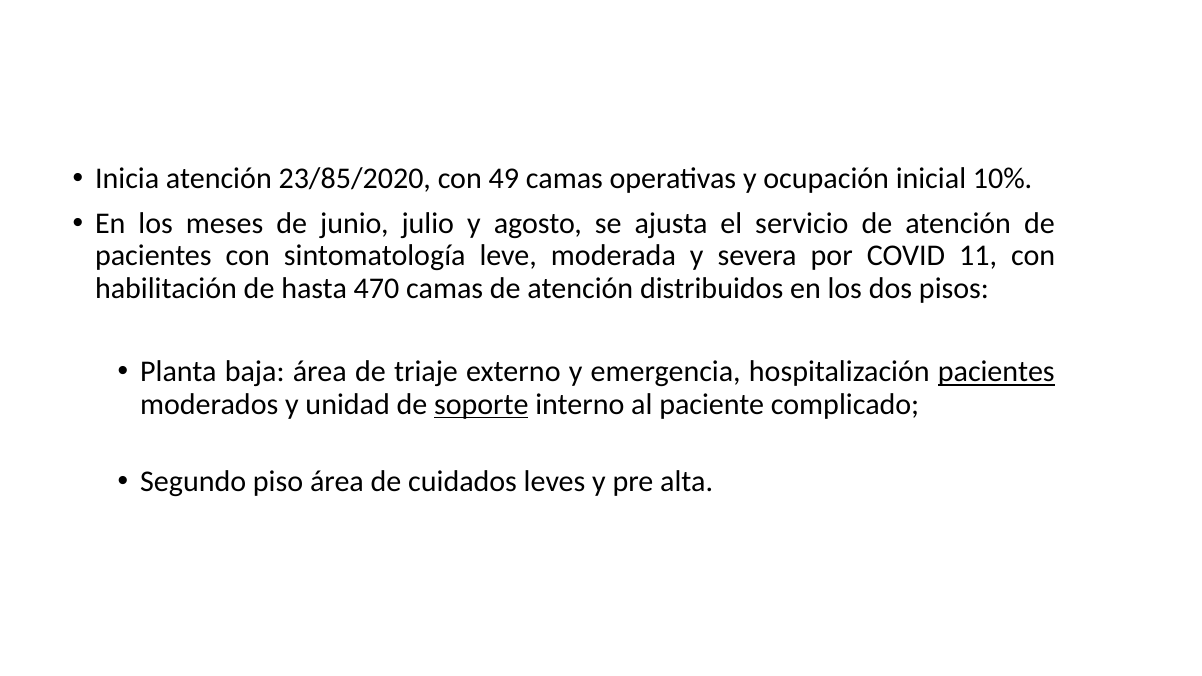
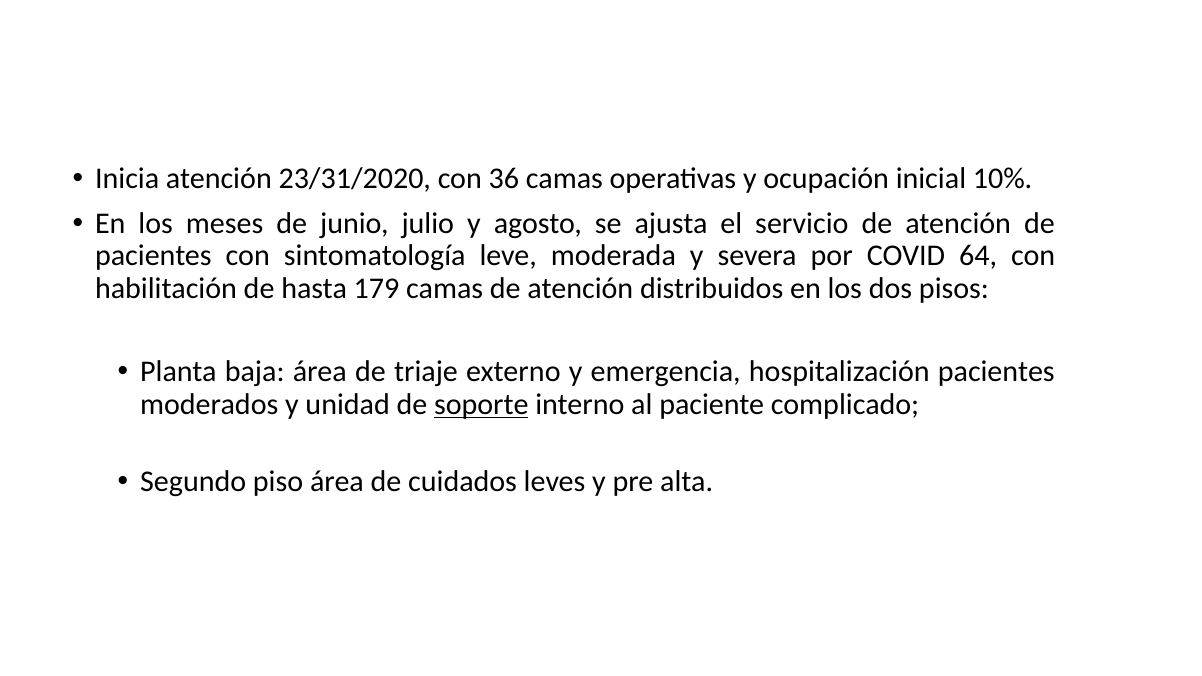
23/85/2020: 23/85/2020 -> 23/31/2020 (355, 179)
49: 49 -> 36 (504, 179)
11: 11 -> 64 (978, 256)
470: 470 -> 179 (377, 288)
pacientes underline: present -> none (996, 372)
